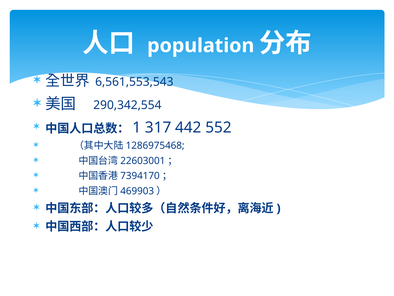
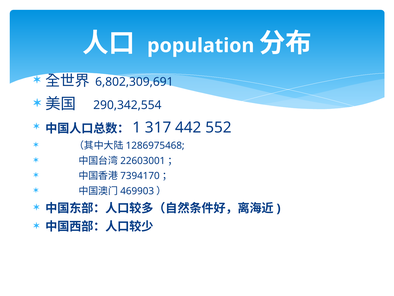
6,561,553,543: 6,561,553,543 -> 6,802,309,691 (134, 82)
